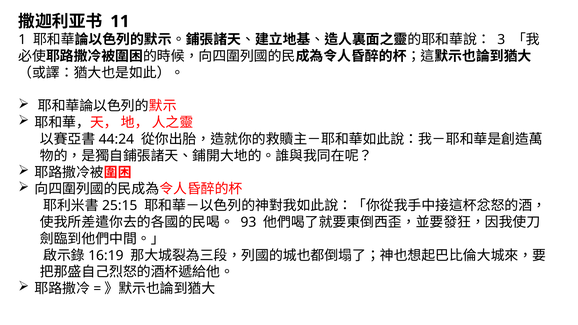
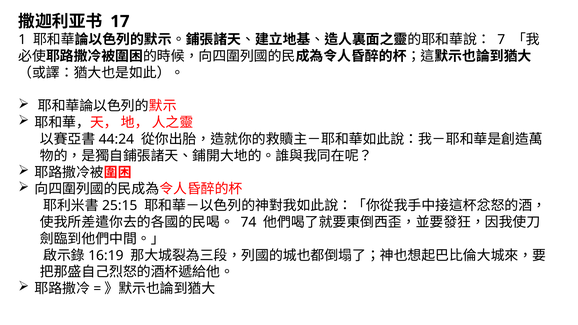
11: 11 -> 17 (120, 21)
3: 3 -> 7 (501, 40)
93: 93 -> 74 (248, 222)
